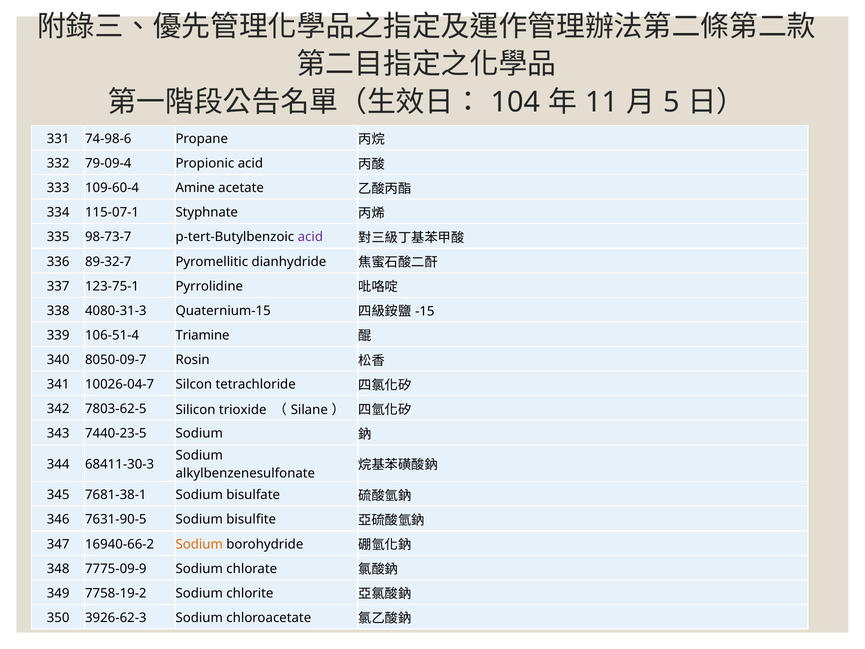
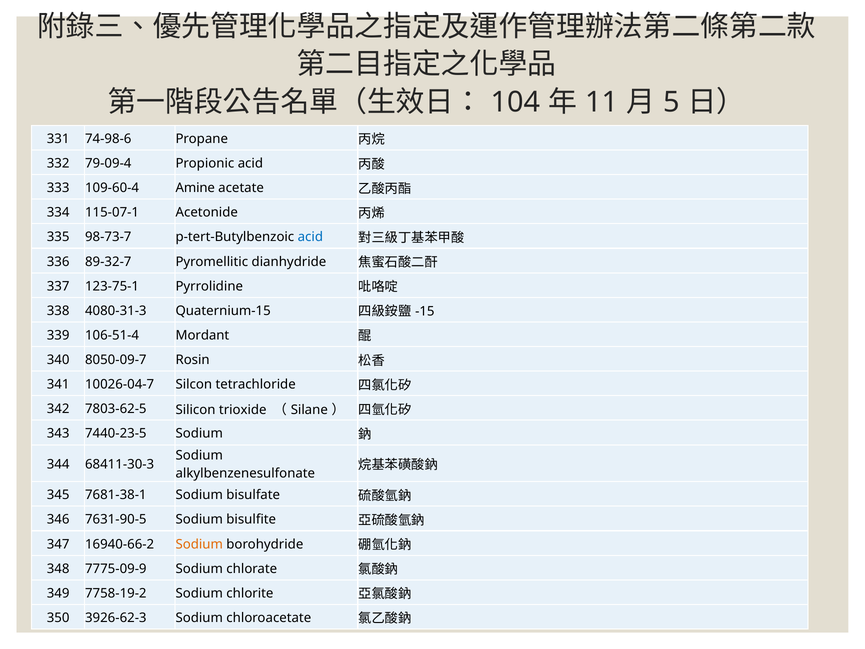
Styphnate: Styphnate -> Acetonide (207, 212)
acid colour: purple -> blue (310, 237)
Triamine: Triamine -> Mordant (202, 335)
